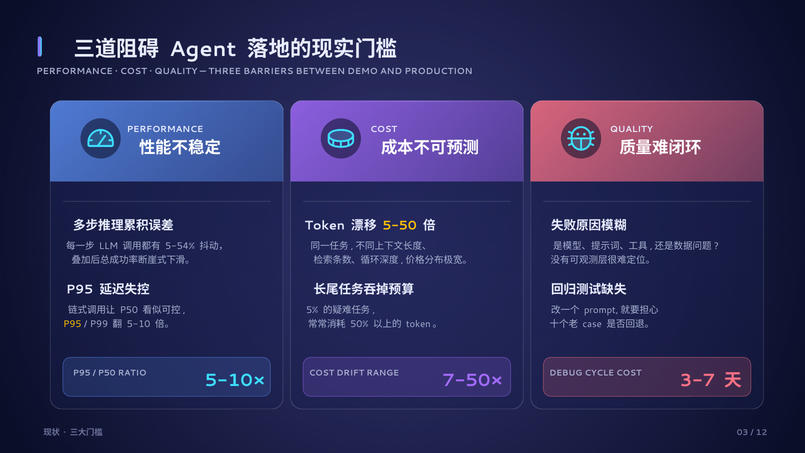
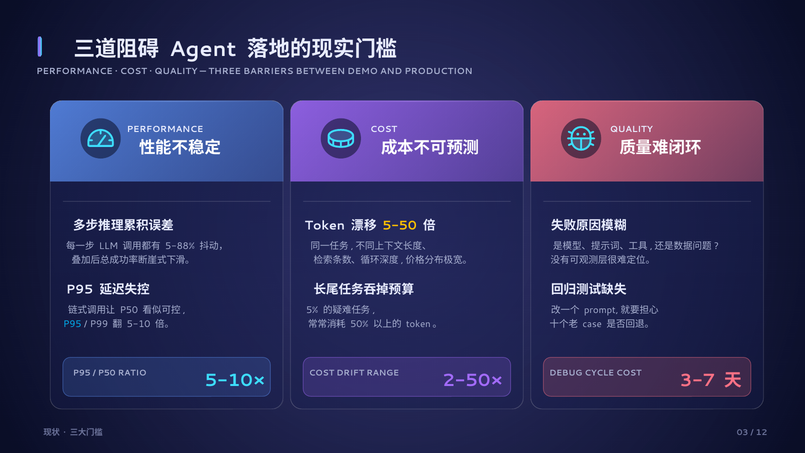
5-54%: 5-54% -> 5-88% (180, 246)
P95 colour: yellow -> light blue (72, 324)
7-50×: 7-50× -> 2-50× (473, 380)
